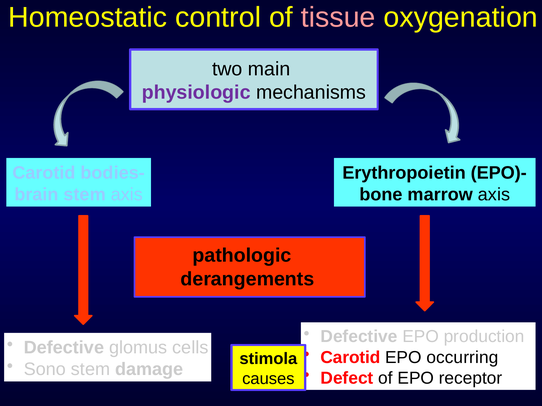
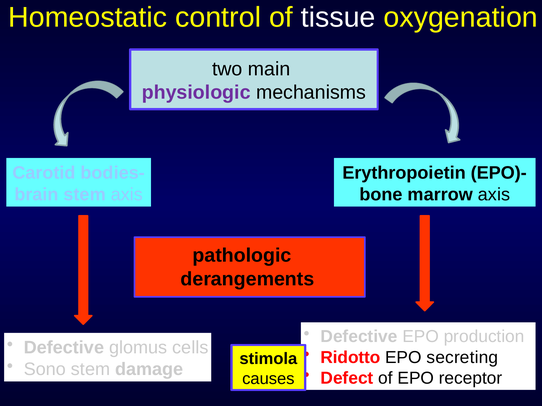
tissue colour: pink -> white (338, 17)
Carotid: Carotid -> Ridotto (350, 358)
occurring: occurring -> secreting (462, 358)
